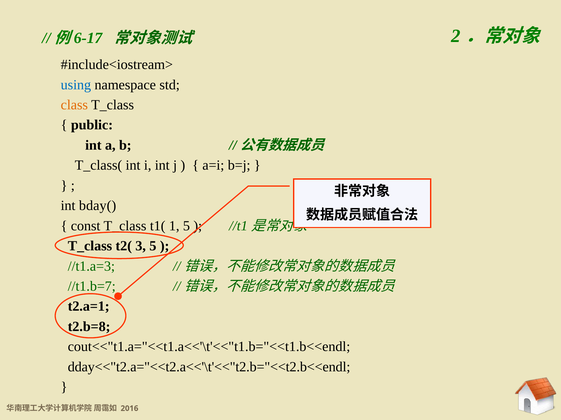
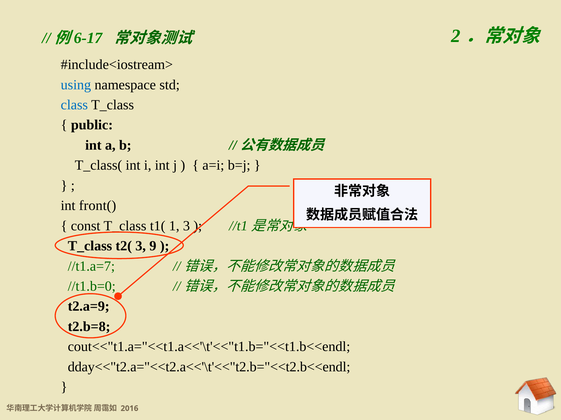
class colour: orange -> blue (74, 105)
bday(: bday( -> front( (98, 206)
1 5: 5 -> 3 (186, 226)
3 5: 5 -> 9 (153, 246)
//t1.a=3: //t1.a=3 -> //t1.a=7 (91, 267)
//t1.b=7: //t1.b=7 -> //t1.b=0 (92, 287)
t2.a=1: t2.a=1 -> t2.a=9 (89, 307)
